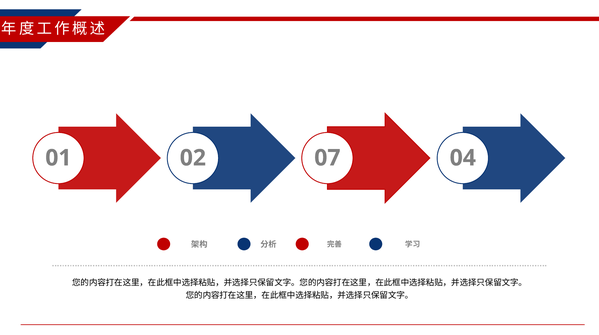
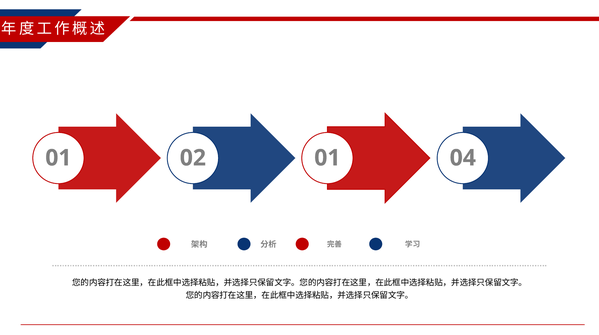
02 07: 07 -> 01 (327, 158)
